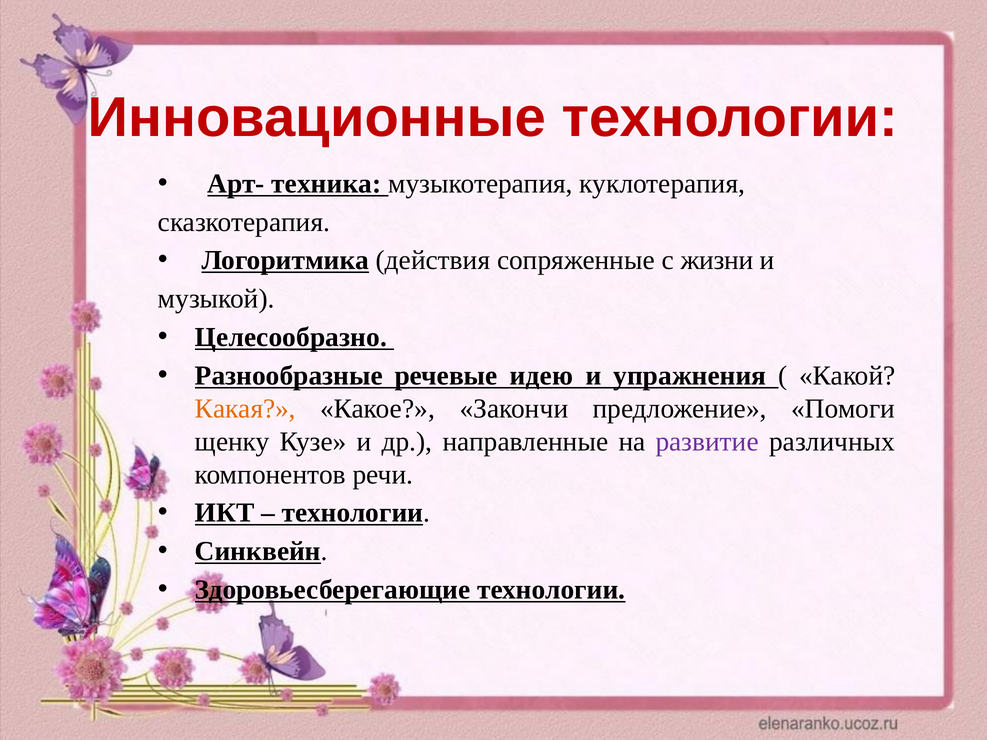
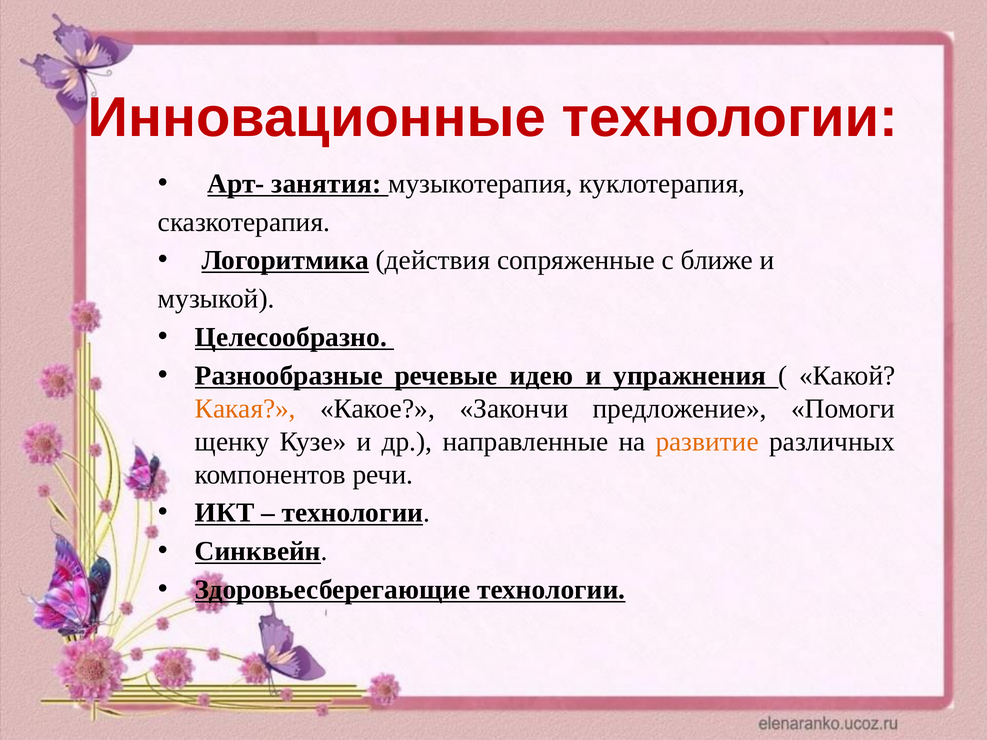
техника: техника -> занятия (326, 184)
жизни: жизни -> ближе (717, 260)
развитие colour: purple -> orange (707, 442)
